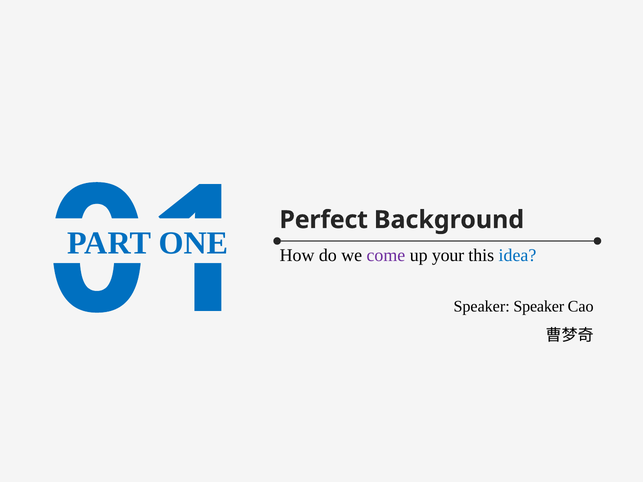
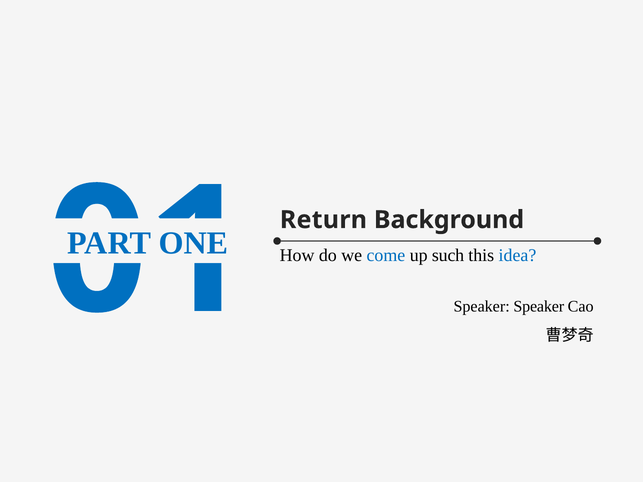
Perfect: Perfect -> Return (323, 220)
come colour: purple -> blue (386, 255)
your: your -> such (448, 255)
